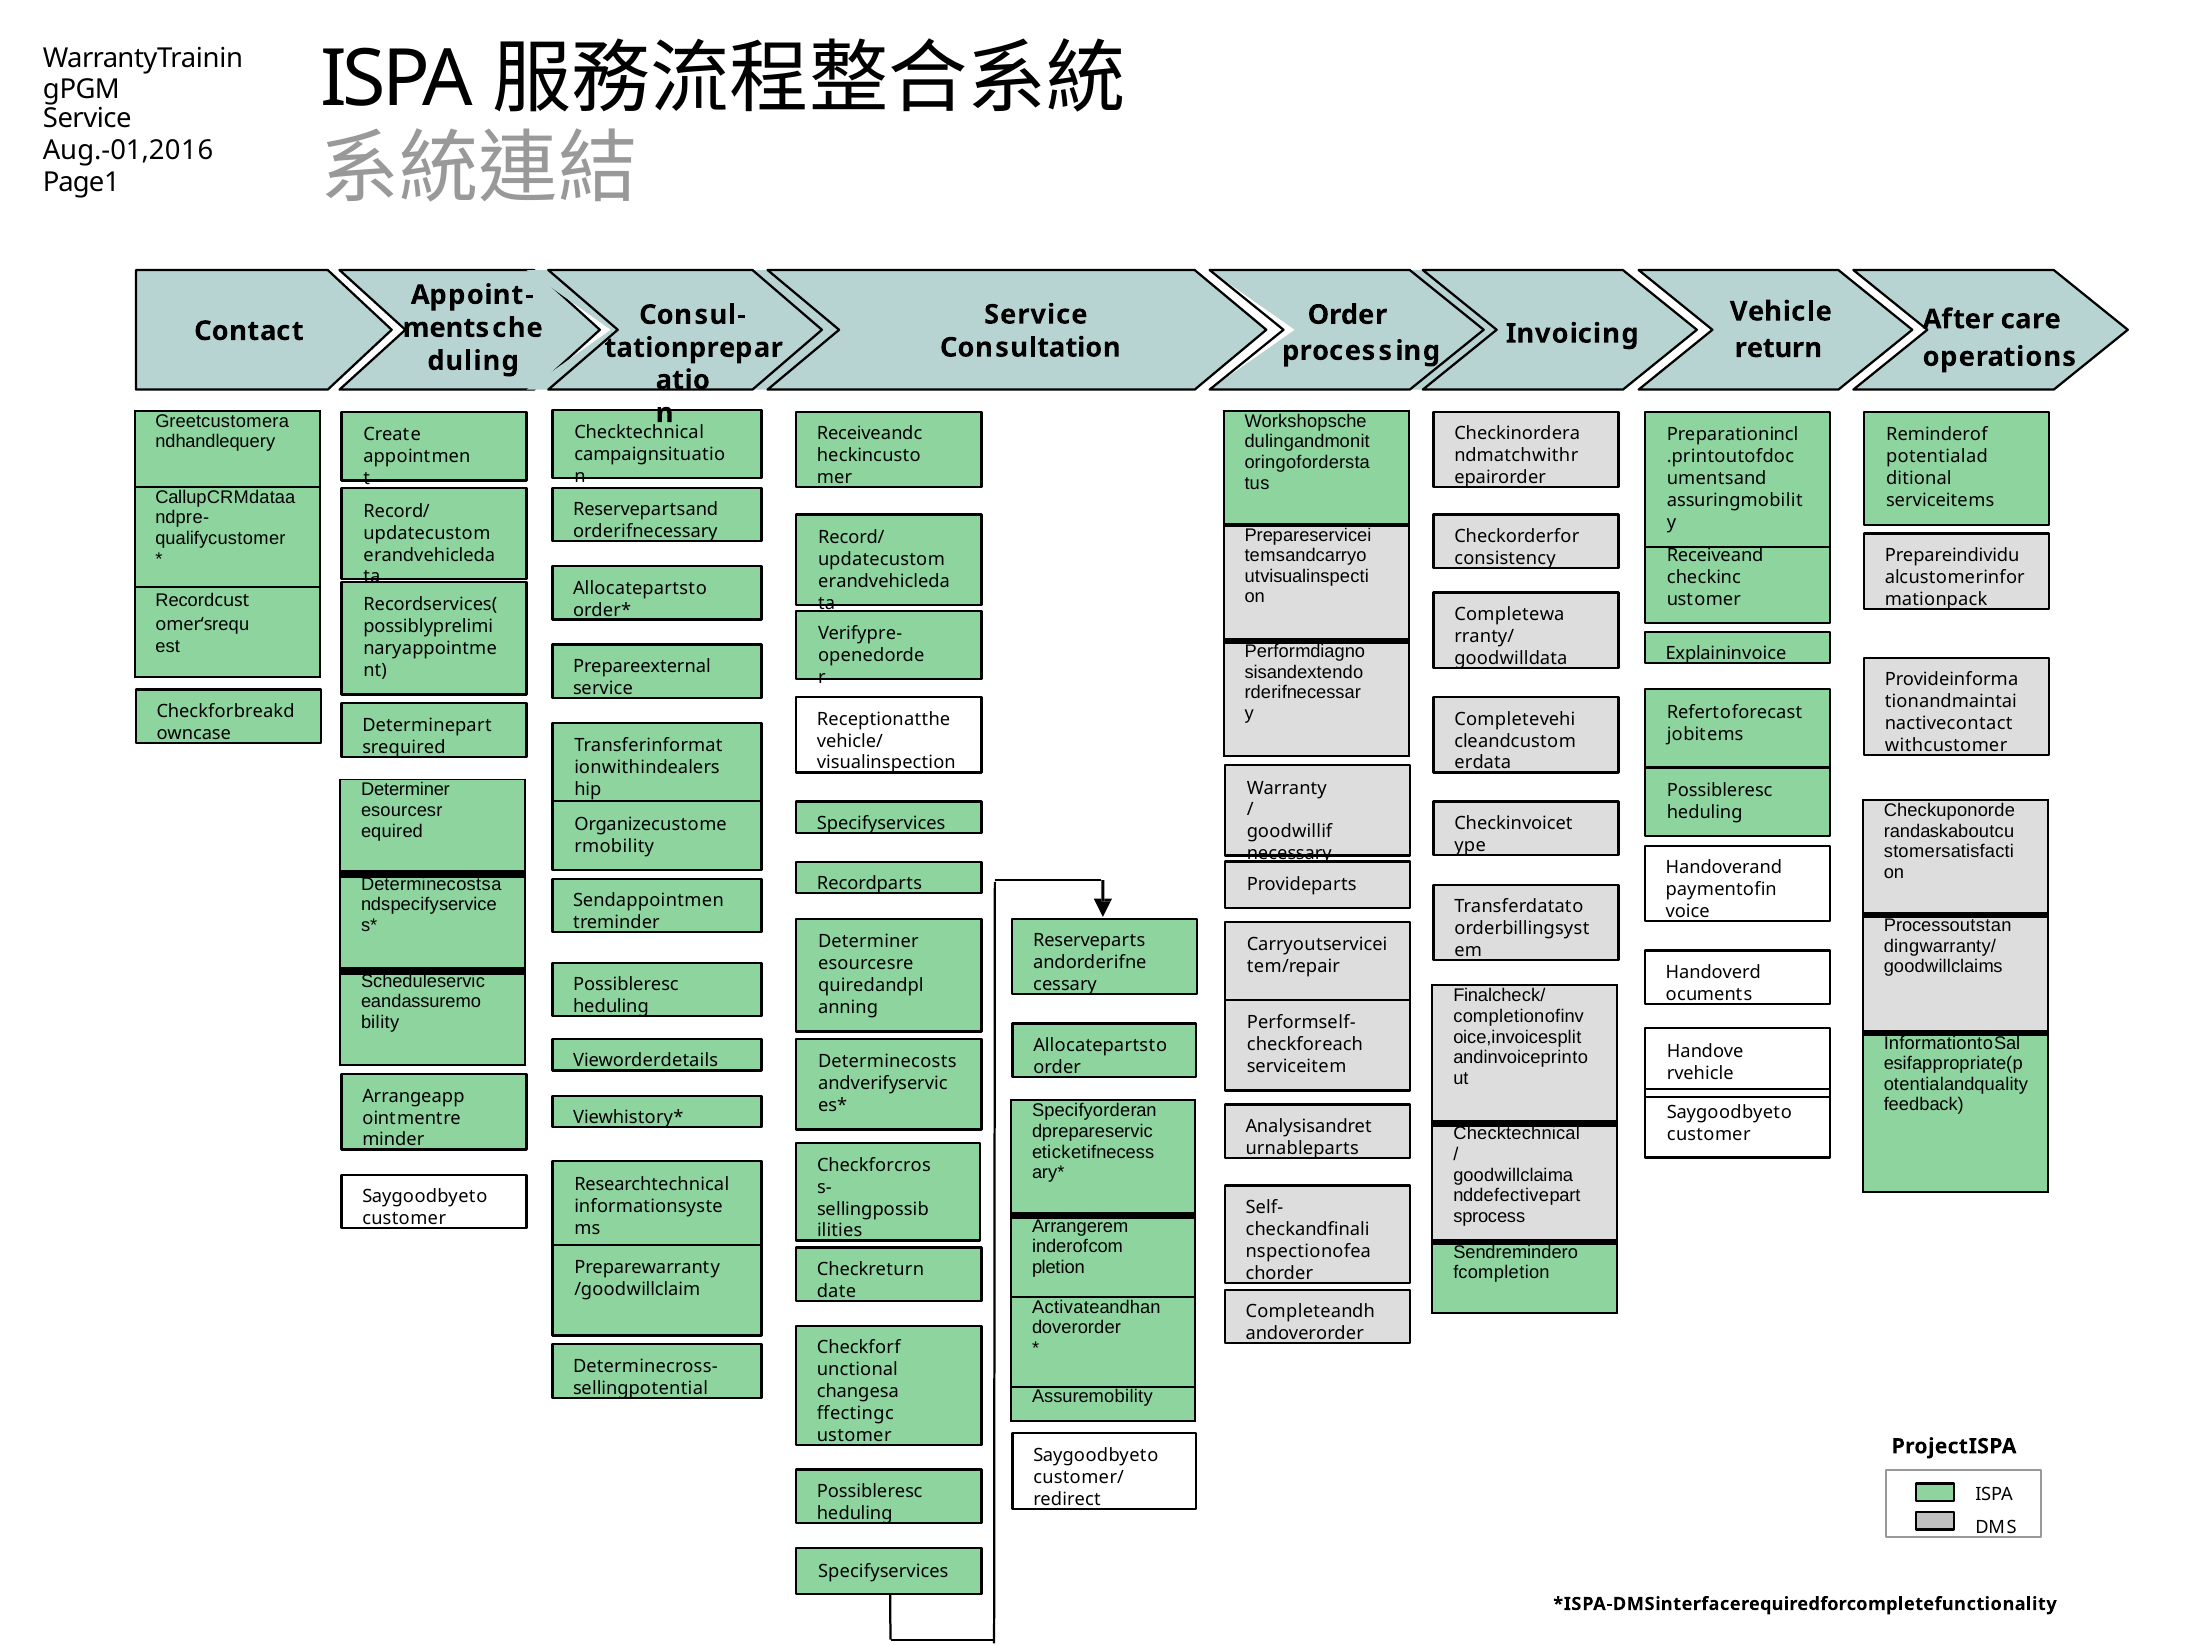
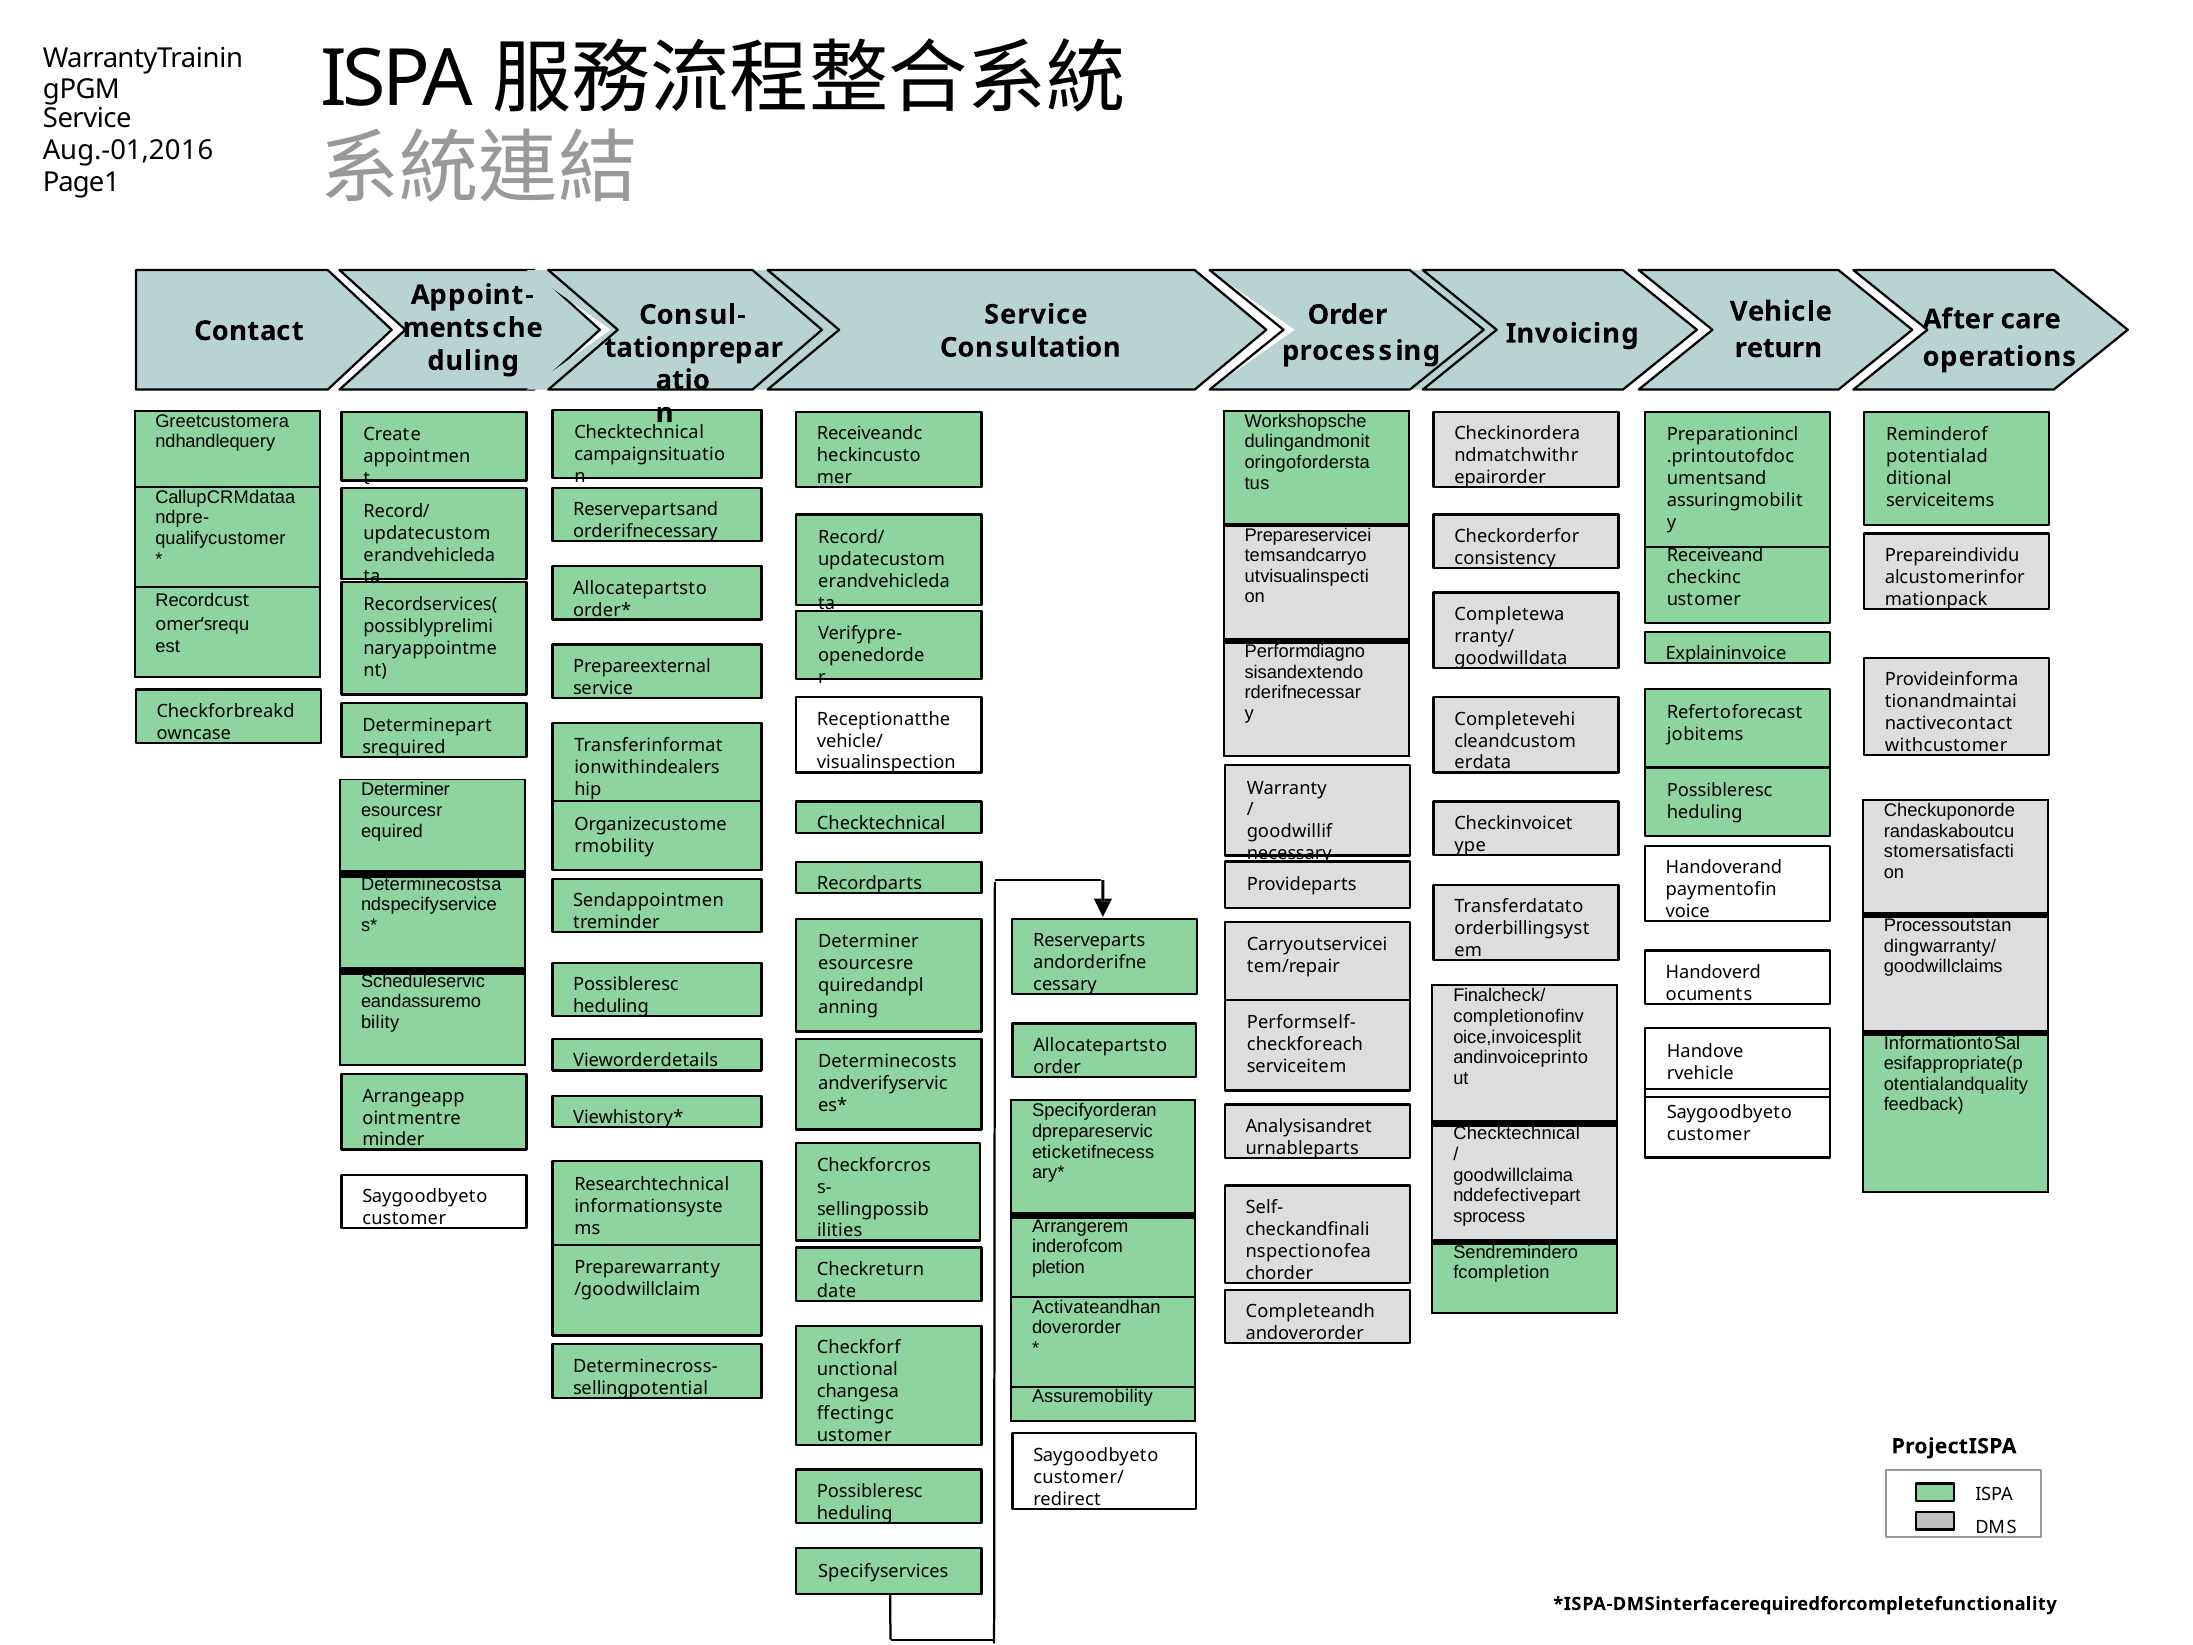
Specifyservices: Specifyservices -> Checktechnical (881, 823)
